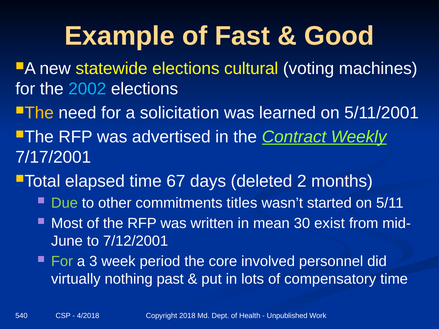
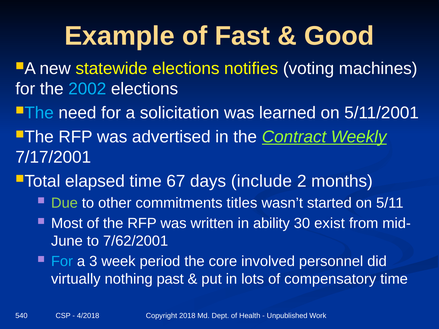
cultural: cultural -> notifies (251, 69)
The colour: yellow -> light blue (39, 113)
deleted: deleted -> include (261, 181)
mean: mean -> ability (271, 224)
7/12/2001: 7/12/2001 -> 7/62/2001 (136, 241)
For colour: light green -> light blue (62, 262)
